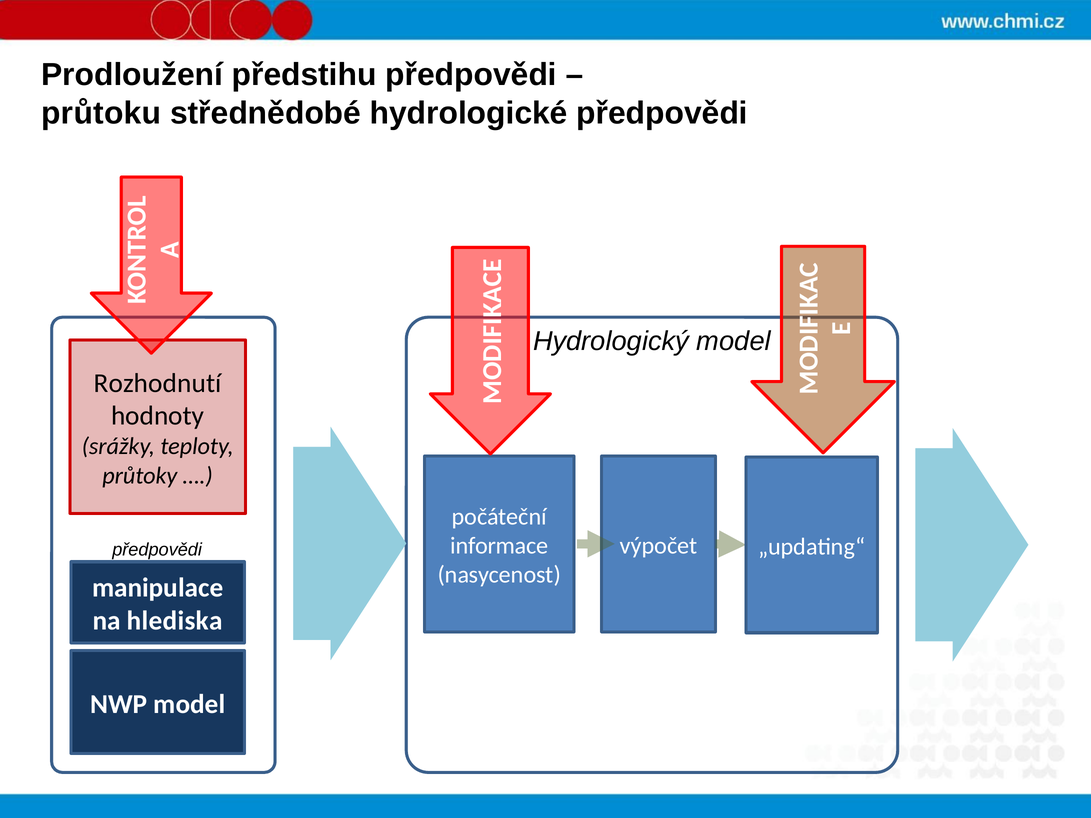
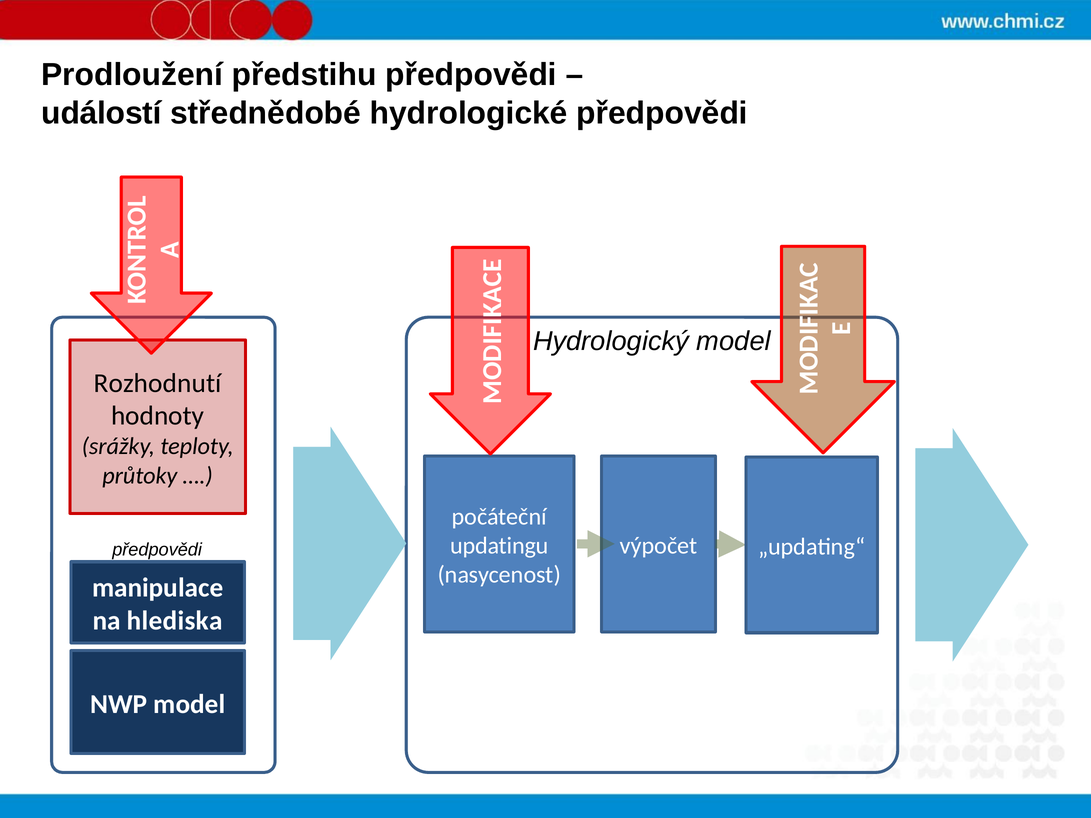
průtoku: průtoku -> událostí (102, 113)
informace: informace -> updatingu (499, 546)
